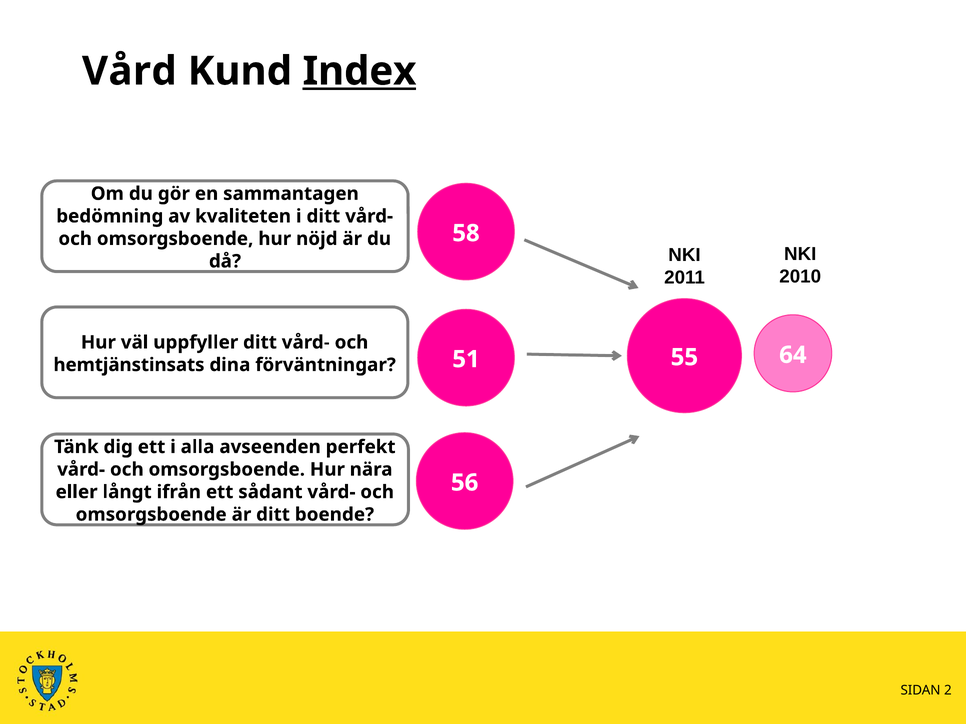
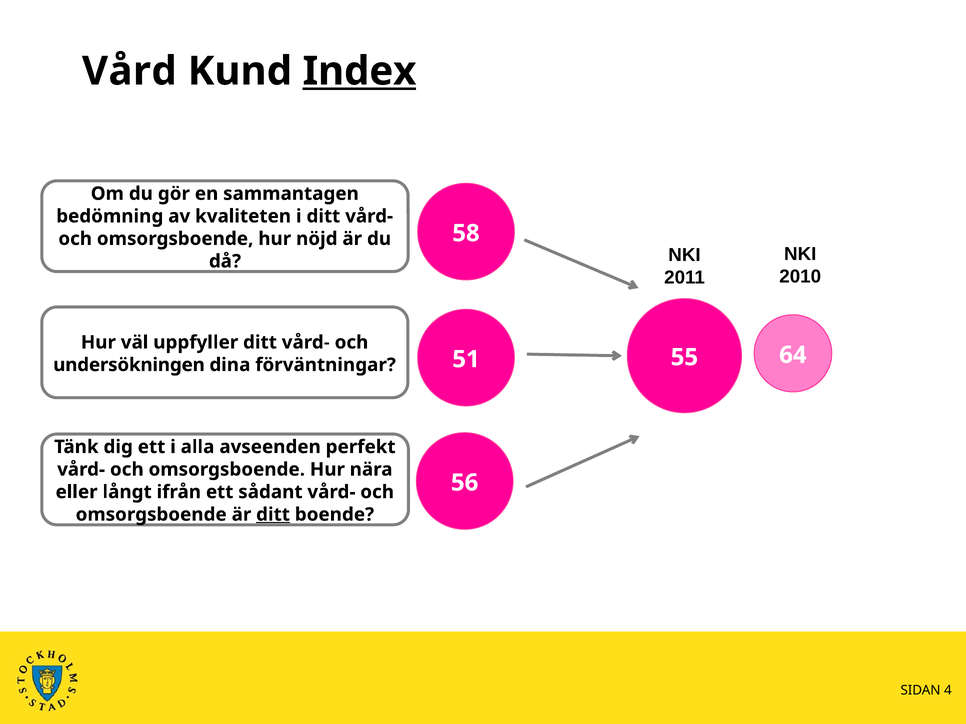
hemtjänstinsats: hemtjänstinsats -> undersökningen (129, 365)
ditt underline: none -> present (273, 515)
2: 2 -> 4 (948, 691)
